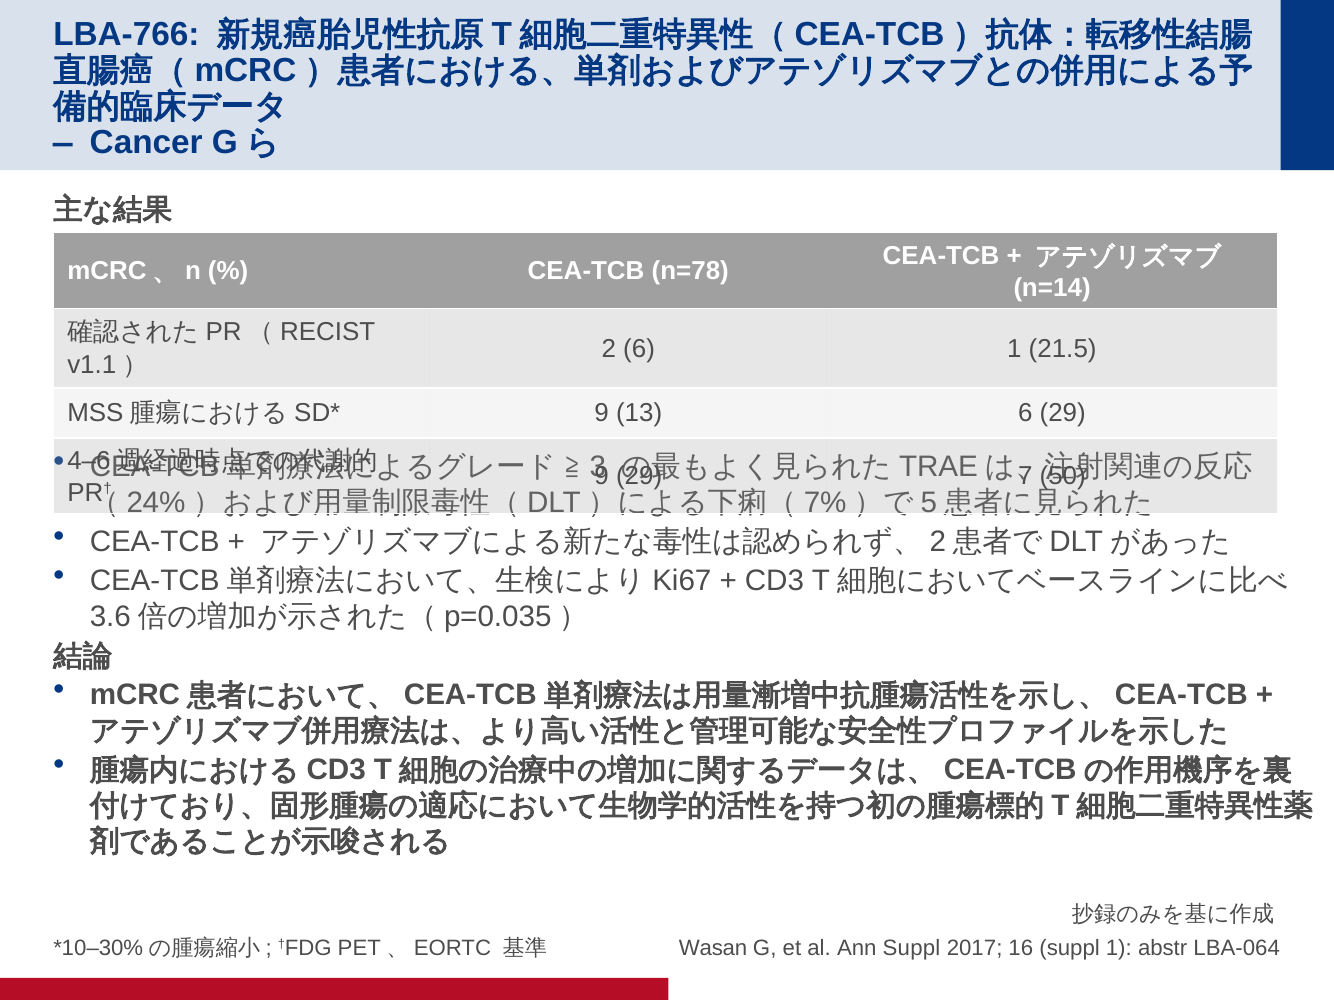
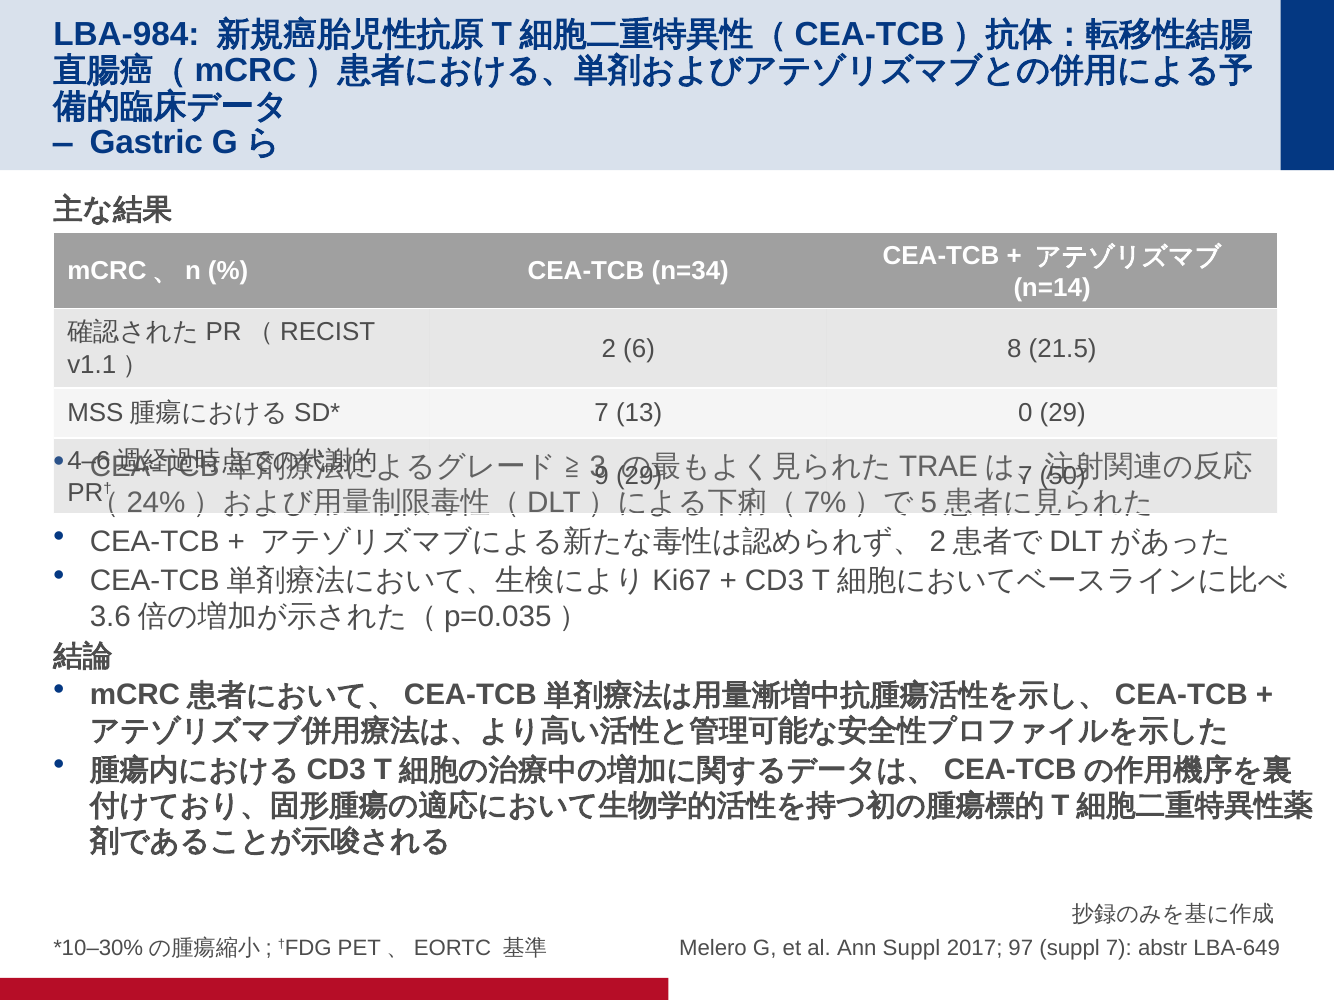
LBA-766: LBA-766 -> LBA-984 (126, 34)
Cancer: Cancer -> Gastric (146, 142)
n=78: n=78 -> n=34 (690, 271)
6 1: 1 -> 8 (1014, 349)
9: 9 -> 7 (602, 414)
13 6: 6 -> 0 (1025, 414)
Wasan: Wasan -> Melero (713, 949)
16: 16 -> 97 (1021, 949)
suppl 1: 1 -> 7 (1119, 949)
LBA-064: LBA-064 -> LBA-649 (1237, 949)
